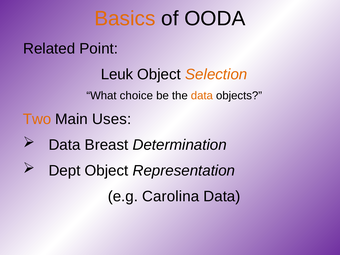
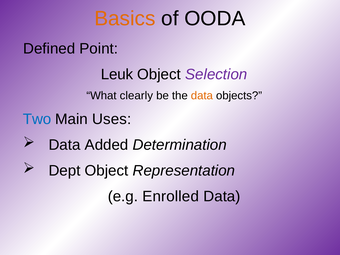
Related: Related -> Defined (49, 49)
Selection colour: orange -> purple (216, 74)
choice: choice -> clearly (136, 96)
Two colour: orange -> blue (37, 119)
Breast: Breast -> Added (107, 145)
Carolina: Carolina -> Enrolled (171, 196)
